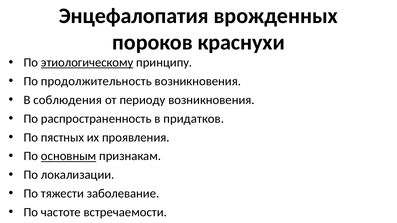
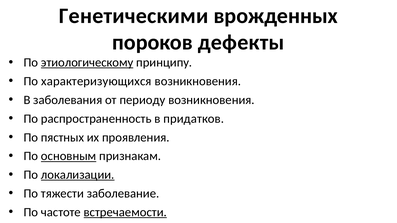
Энцефалопатия: Энцефалопатия -> Генетическими (134, 16)
краснухи: краснухи -> дефекты (241, 42)
продолжительность: продолжительность -> характеризующихся (96, 81)
соблюдения: соблюдения -> заболевания (68, 100)
локализации underline: none -> present (78, 175)
встречаемости underline: none -> present (125, 213)
